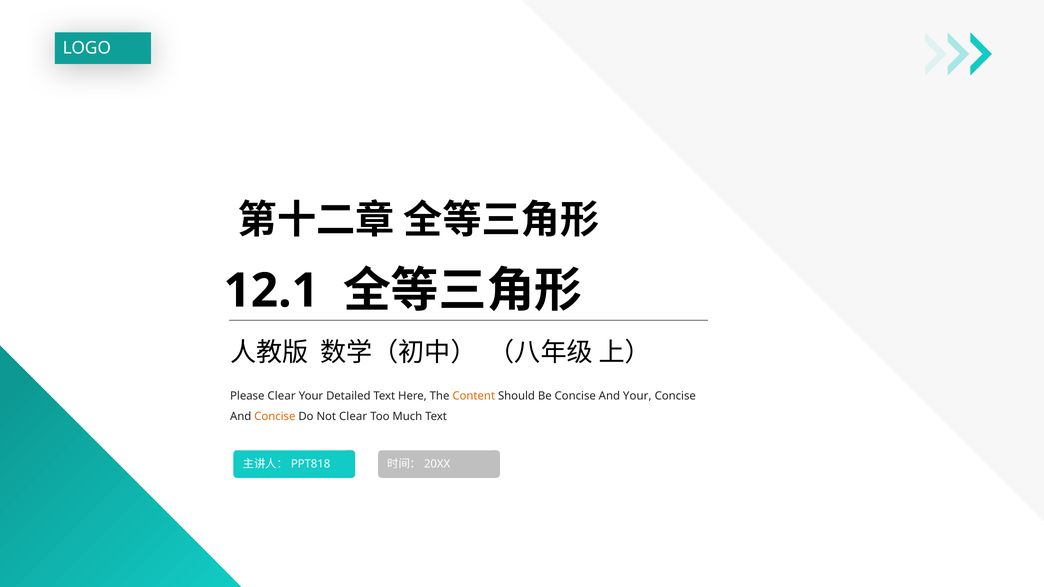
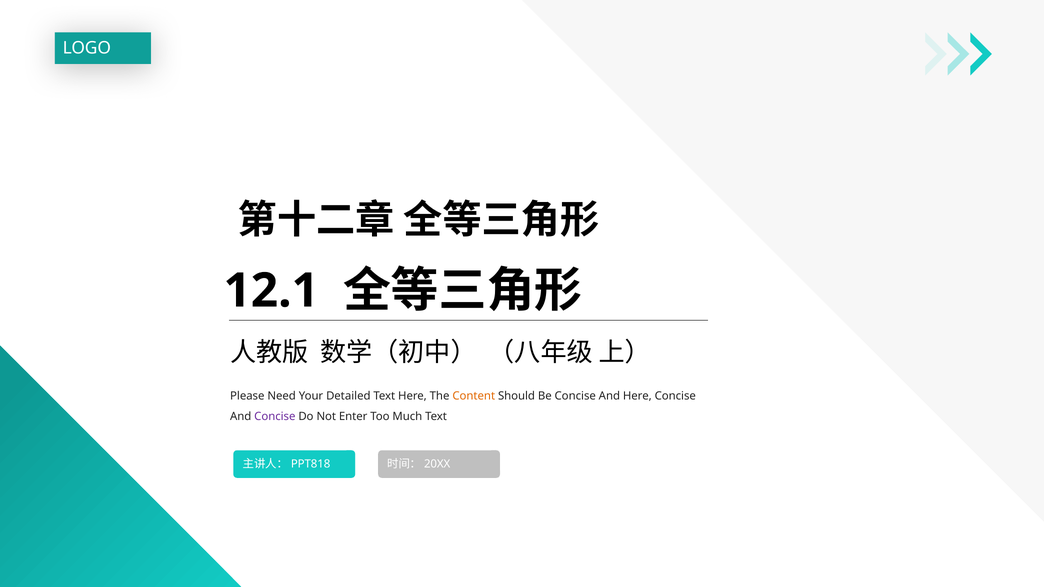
Please Clear: Clear -> Need (282, 396)
And Your: Your -> Here (637, 396)
Concise colour: orange -> purple (275, 417)
Not Clear: Clear -> Enter (353, 417)
